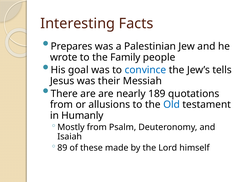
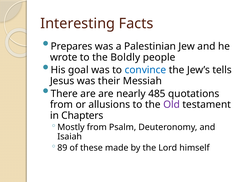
Family: Family -> Boldly (125, 57)
189: 189 -> 485 (157, 93)
Old colour: blue -> purple (172, 104)
Humanly: Humanly -> Chapters (82, 115)
